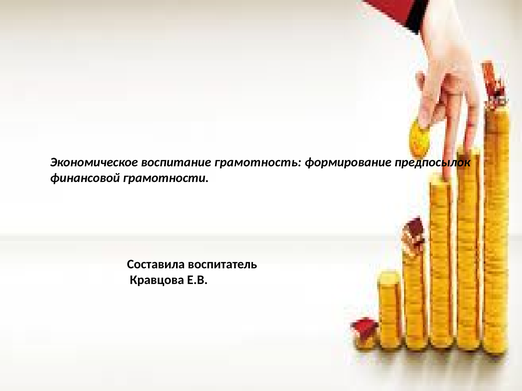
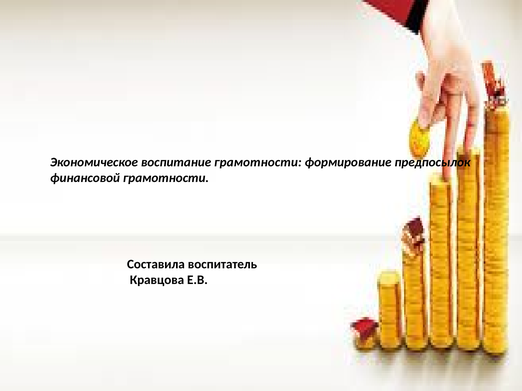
воспитание грамотность: грамотность -> грамотности (258, 162)
